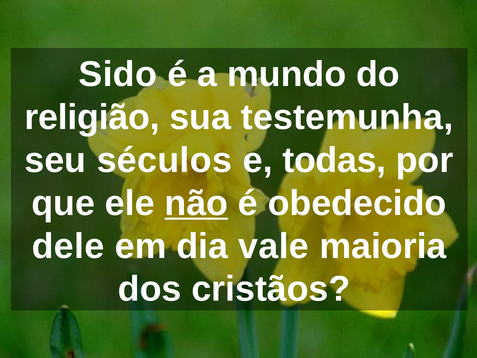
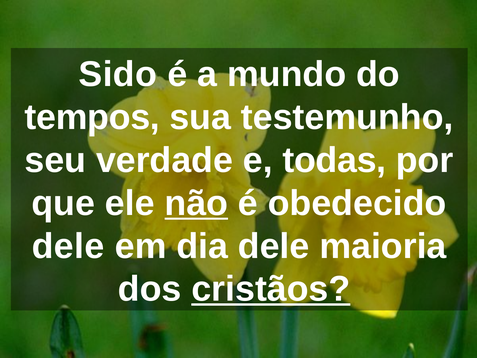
religião: religião -> tempos (92, 117)
testemunha: testemunha -> testemunho (347, 117)
séculos: séculos -> verdade (164, 160)
dia vale: vale -> dele (274, 246)
cristãos underline: none -> present (271, 289)
